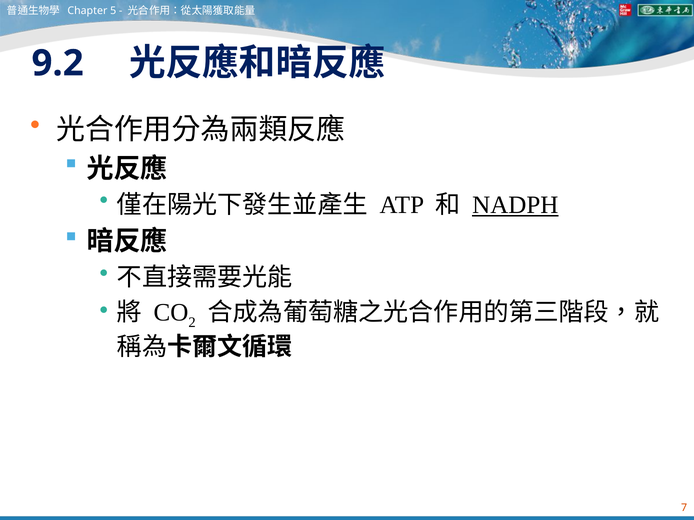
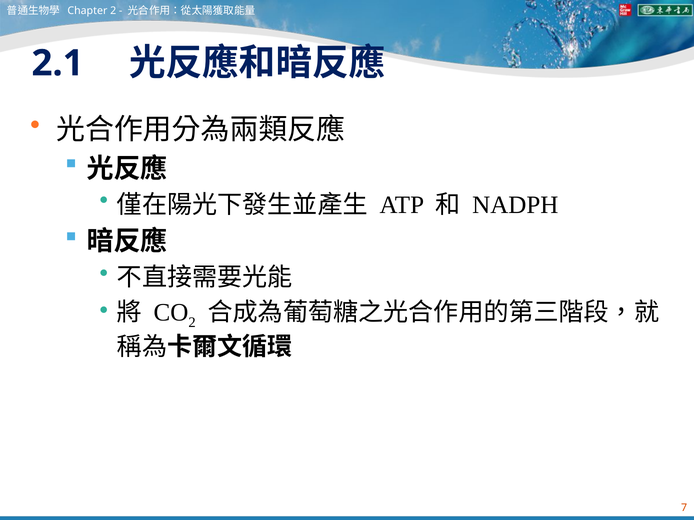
Chapter 5: 5 -> 2 (113, 11)
9.2: 9.2 -> 2.1 (58, 63)
NADPH underline: present -> none (515, 205)
